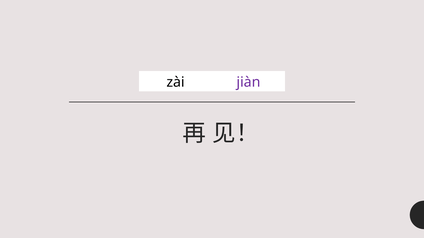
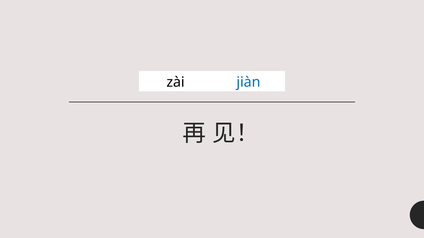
jiàn colour: purple -> blue (248, 82)
